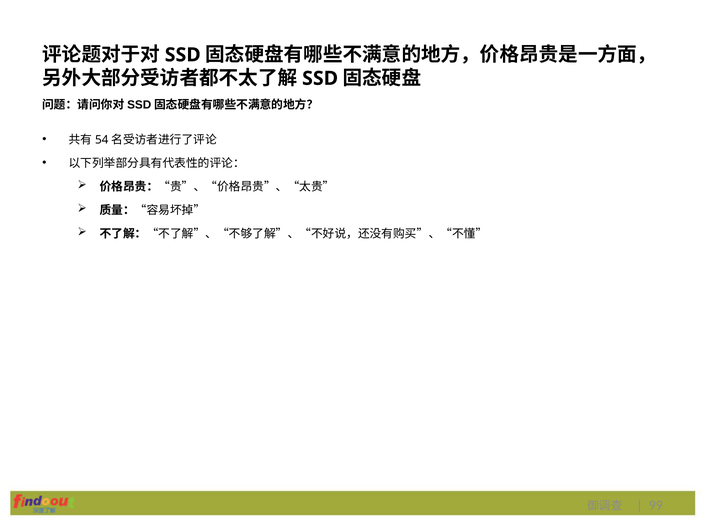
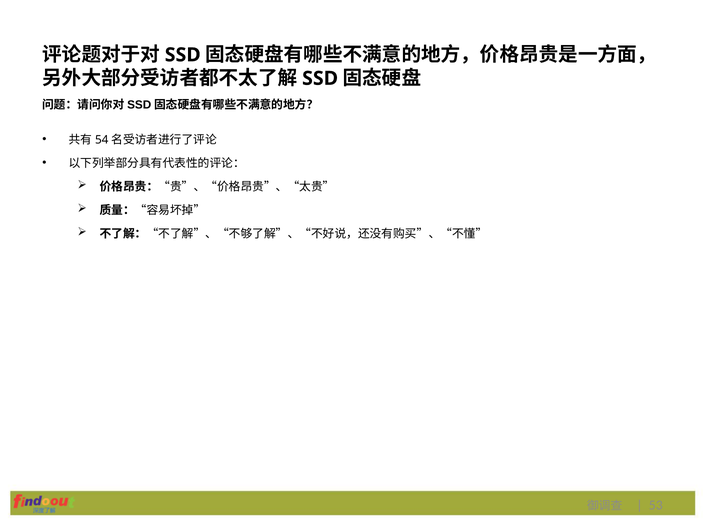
99: 99 -> 53 (656, 505)
